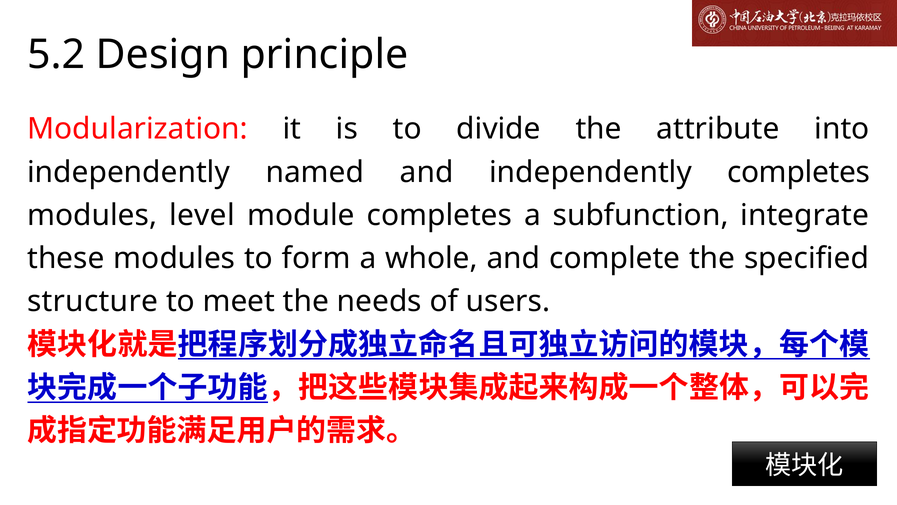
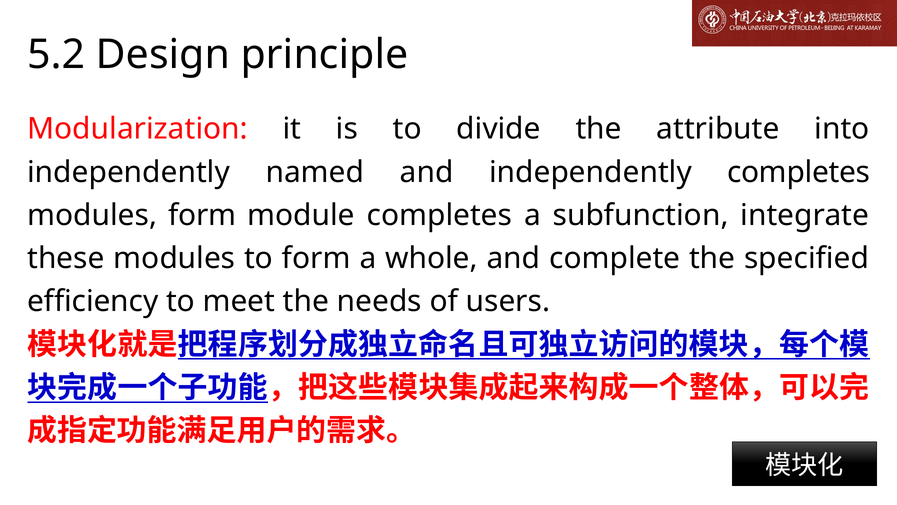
modules level: level -> form (202, 215)
structure: structure -> efficiency (93, 301)
